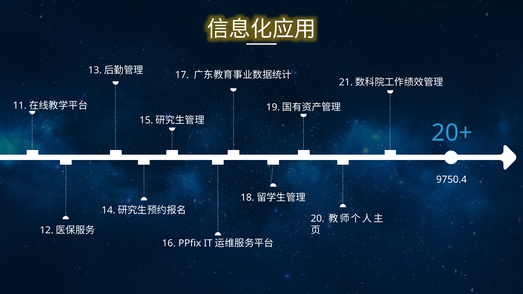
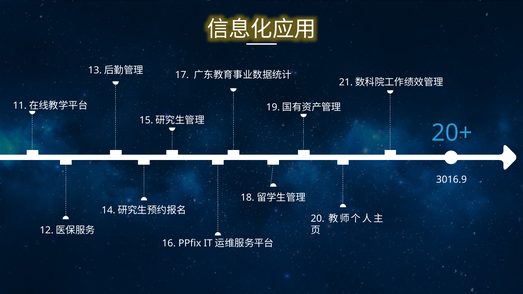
9750.4: 9750.4 -> 3016.9 (451, 180)
